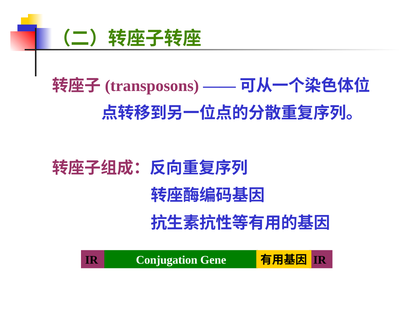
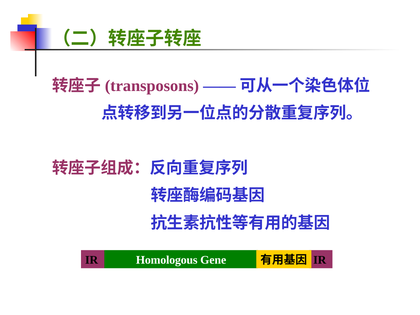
Conjugation: Conjugation -> Homologous (167, 260)
